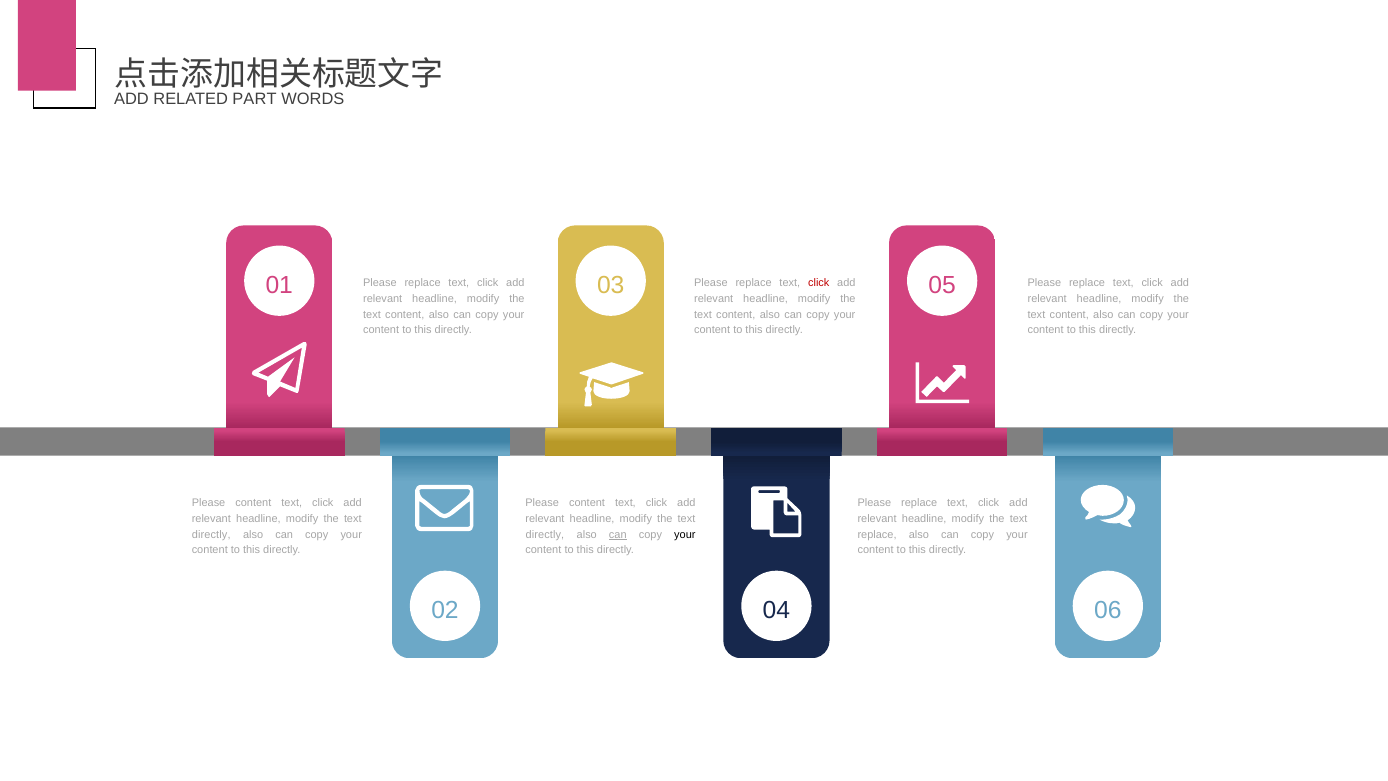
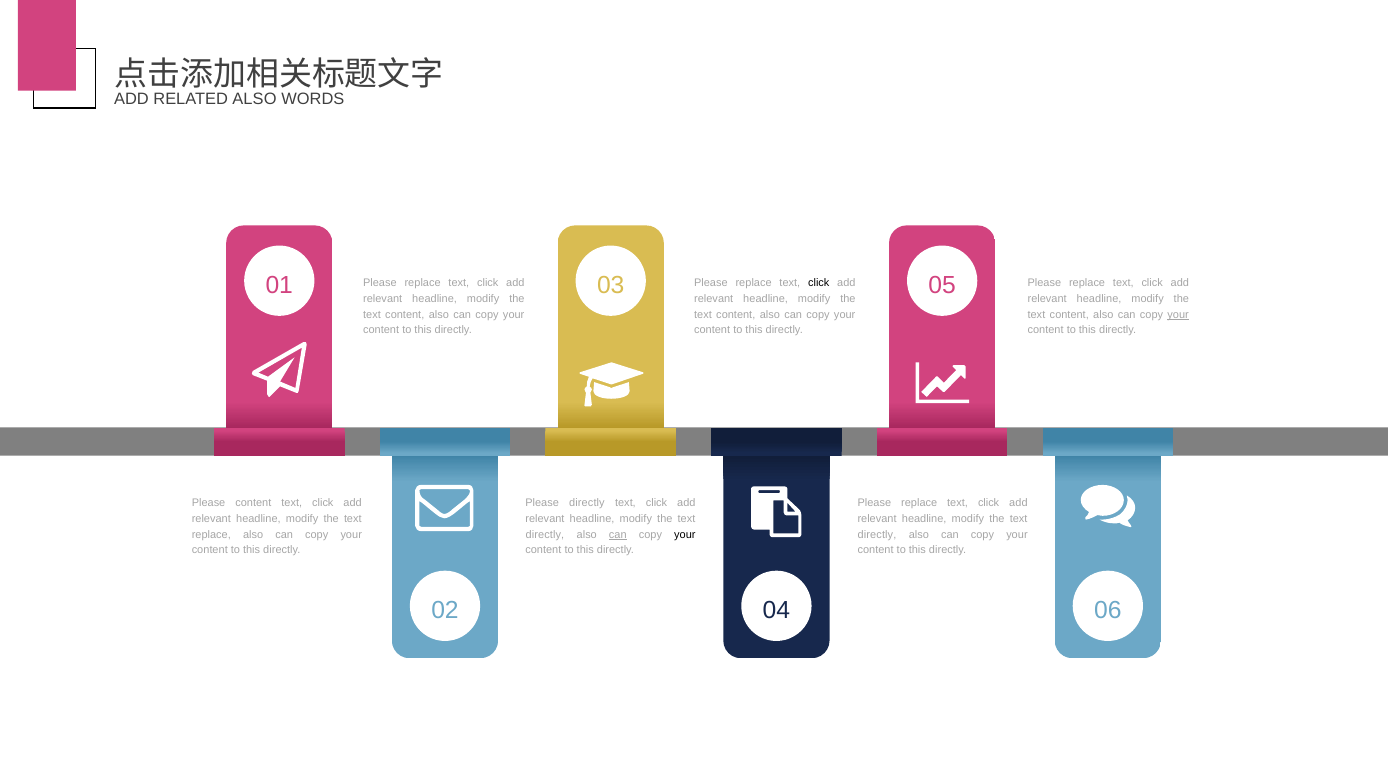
RELATED PART: PART -> ALSO (254, 99)
click colour: red -> black (819, 283)
your underline: none -> present (1178, 314)
content: content -> directly (587, 503)
directly: directly -> replace (211, 534)
replace: replace -> directly (877, 534)
